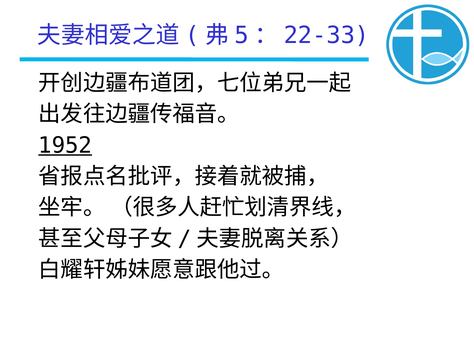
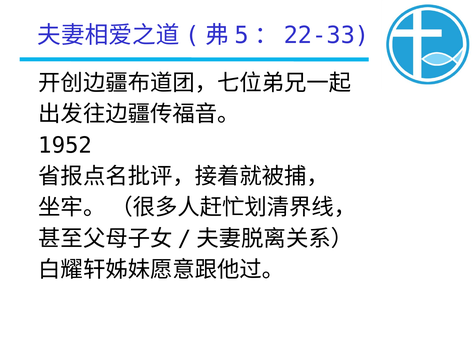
1952 underline: present -> none (65, 145)
